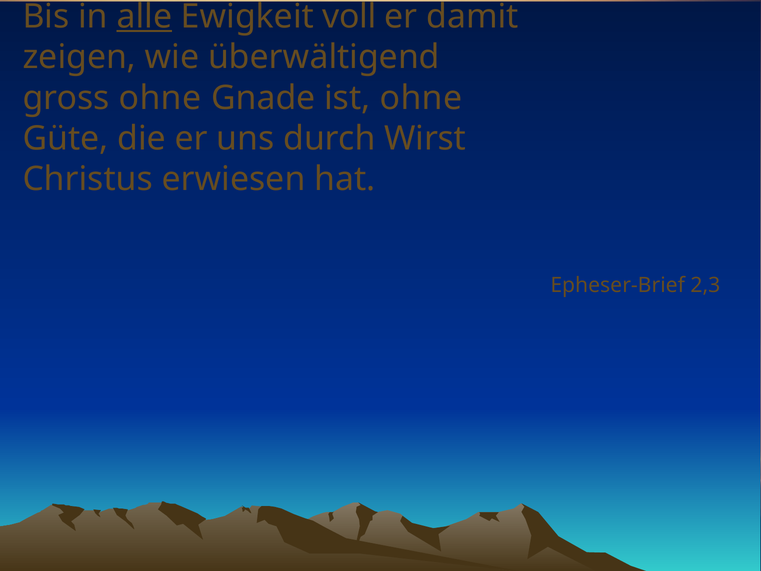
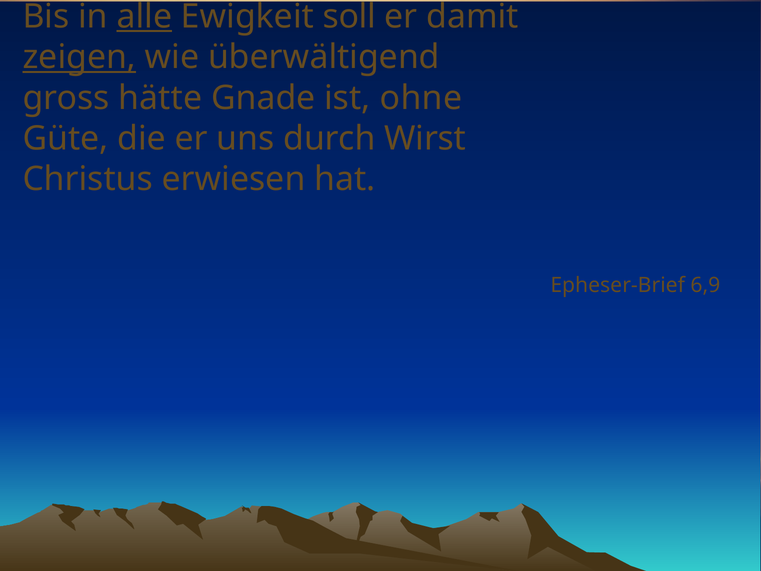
voll: voll -> soll (349, 17)
zeigen underline: none -> present (79, 57)
gross ohne: ohne -> hätte (160, 98)
2,3: 2,3 -> 6,9 (705, 285)
